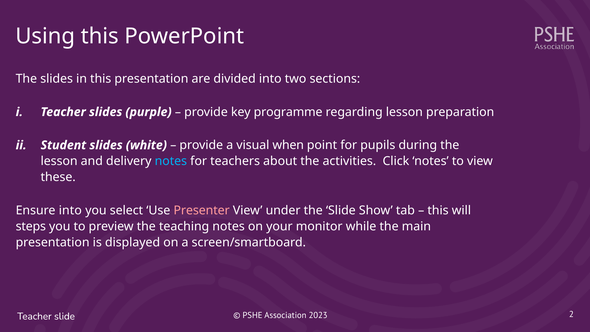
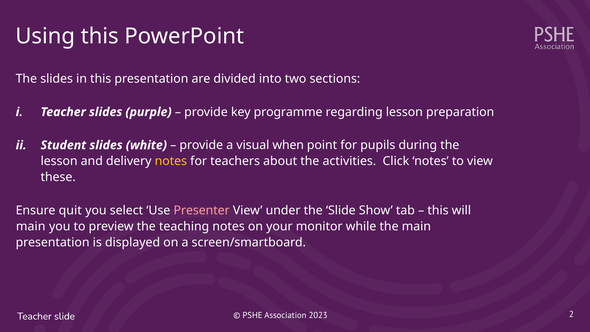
notes colour: light blue -> yellow (171, 161)
Ensure into: into -> quit (70, 210)
steps: steps -> main (31, 226)
